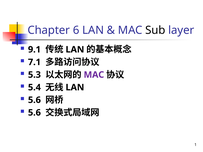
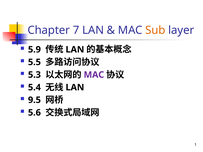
6: 6 -> 7 (76, 30)
Sub colour: black -> orange (155, 30)
9.1: 9.1 -> 5.9 (34, 50)
7.1: 7.1 -> 5.5 (34, 62)
5.6: 5.6 -> 9.5 (34, 100)
